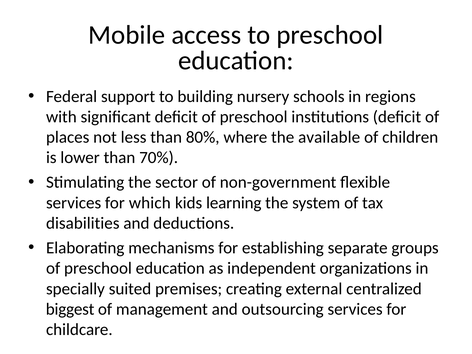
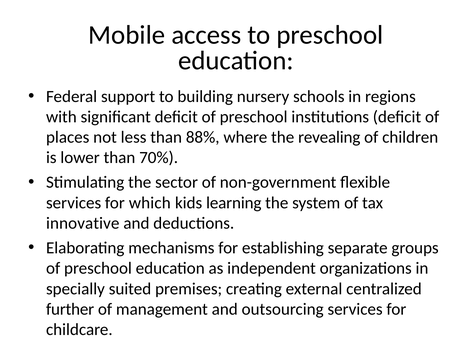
80%: 80% -> 88% (203, 137)
available: available -> revealing (329, 137)
disabilities: disabilities -> innovative (83, 223)
biggest: biggest -> further (70, 309)
